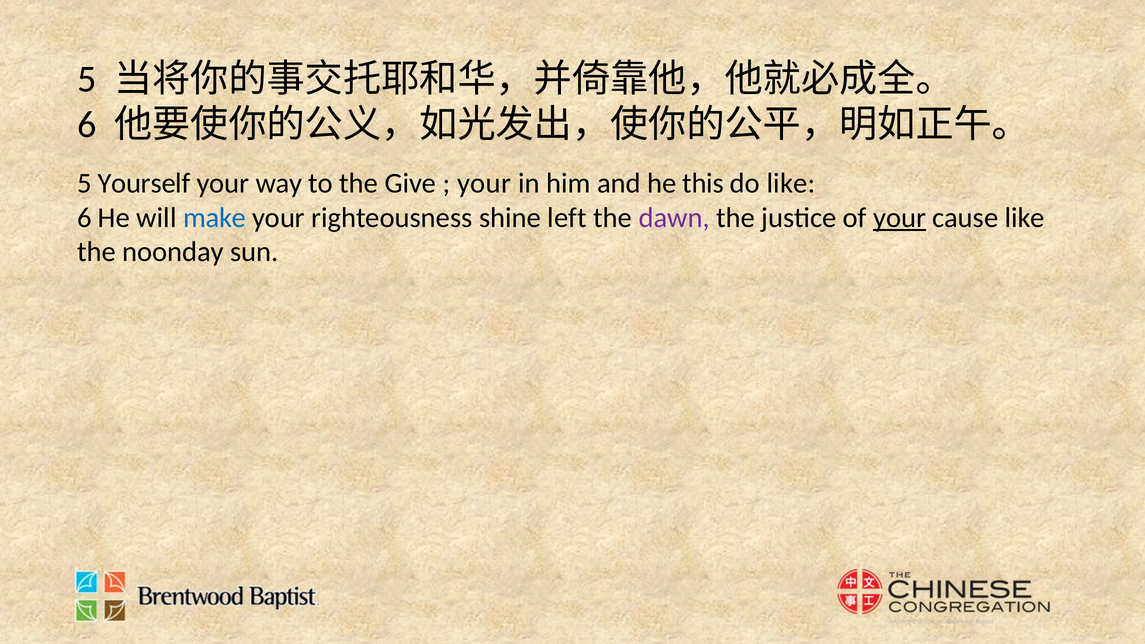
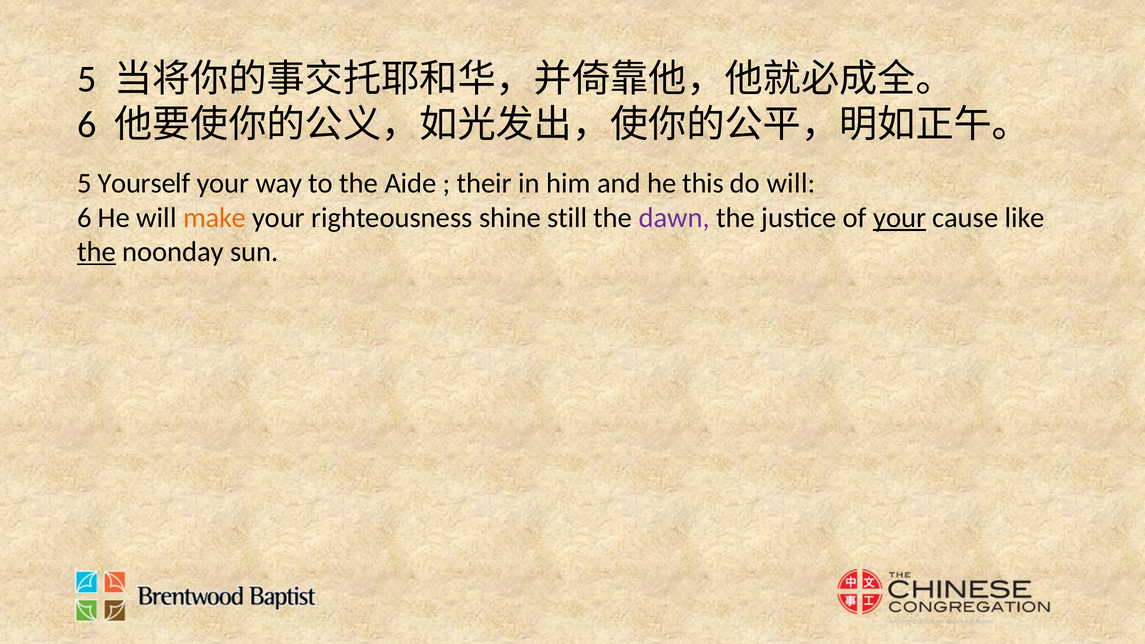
Give: Give -> Aide (410, 183)
your: your -> their (484, 183)
do like: like -> will (791, 183)
make colour: blue -> orange (215, 218)
left: left -> still (567, 218)
the underline: none -> present (96, 252)
